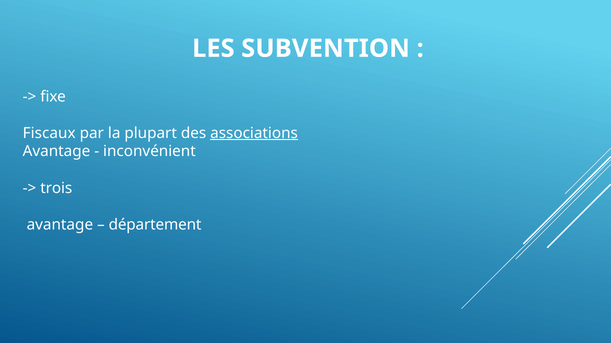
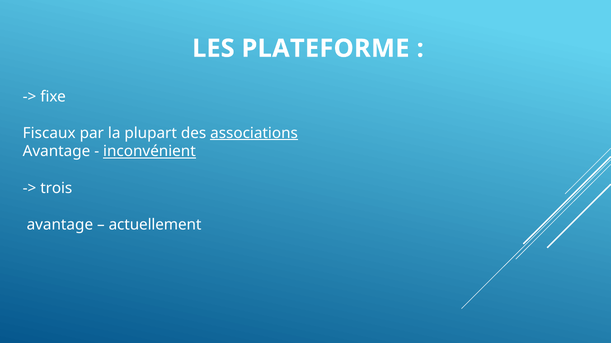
SUBVENTION: SUBVENTION -> PLATEFORME (326, 49)
inconvénient underline: none -> present (149, 152)
département: département -> actuellement (155, 225)
